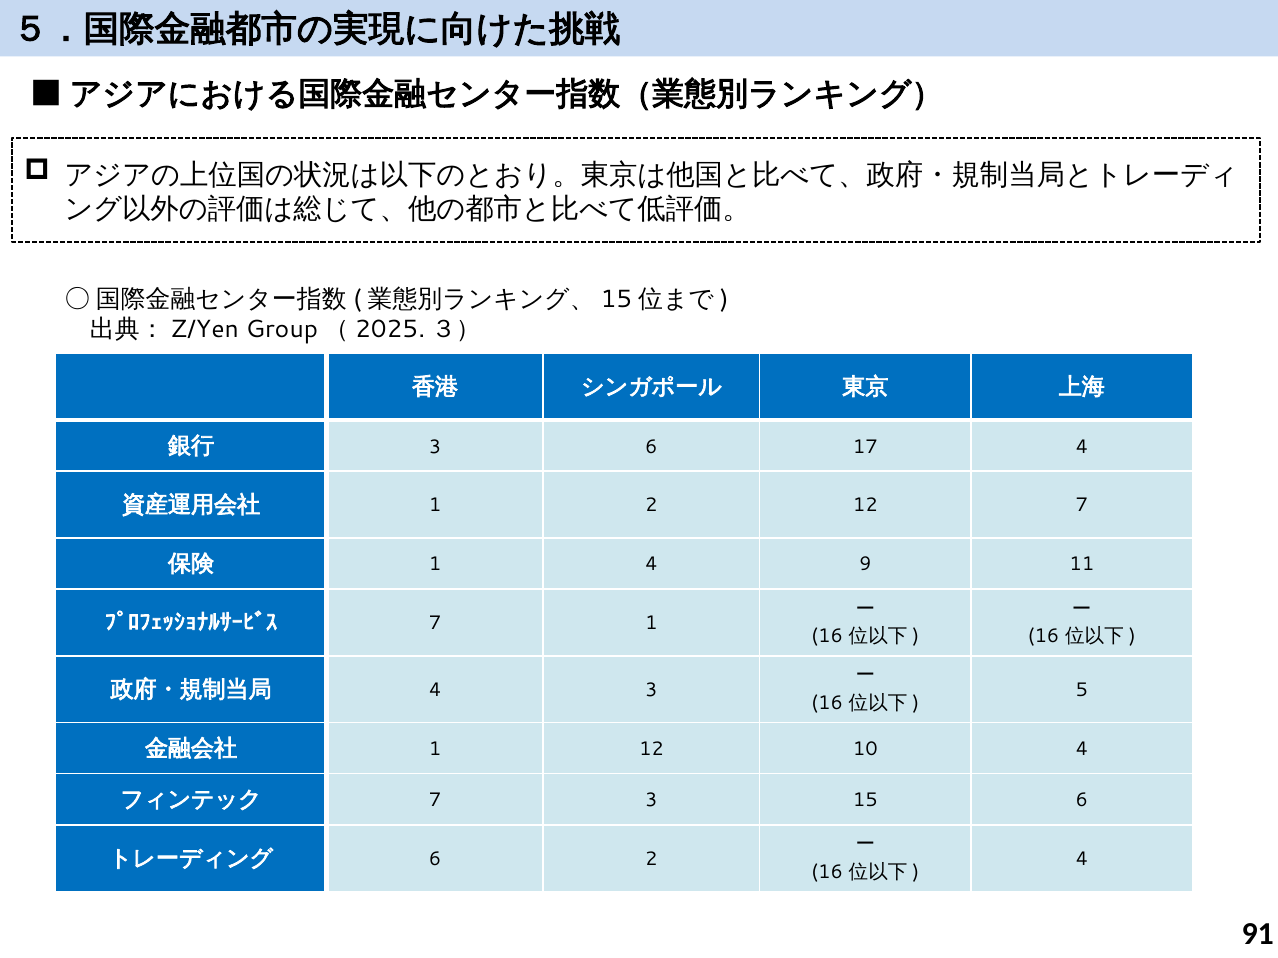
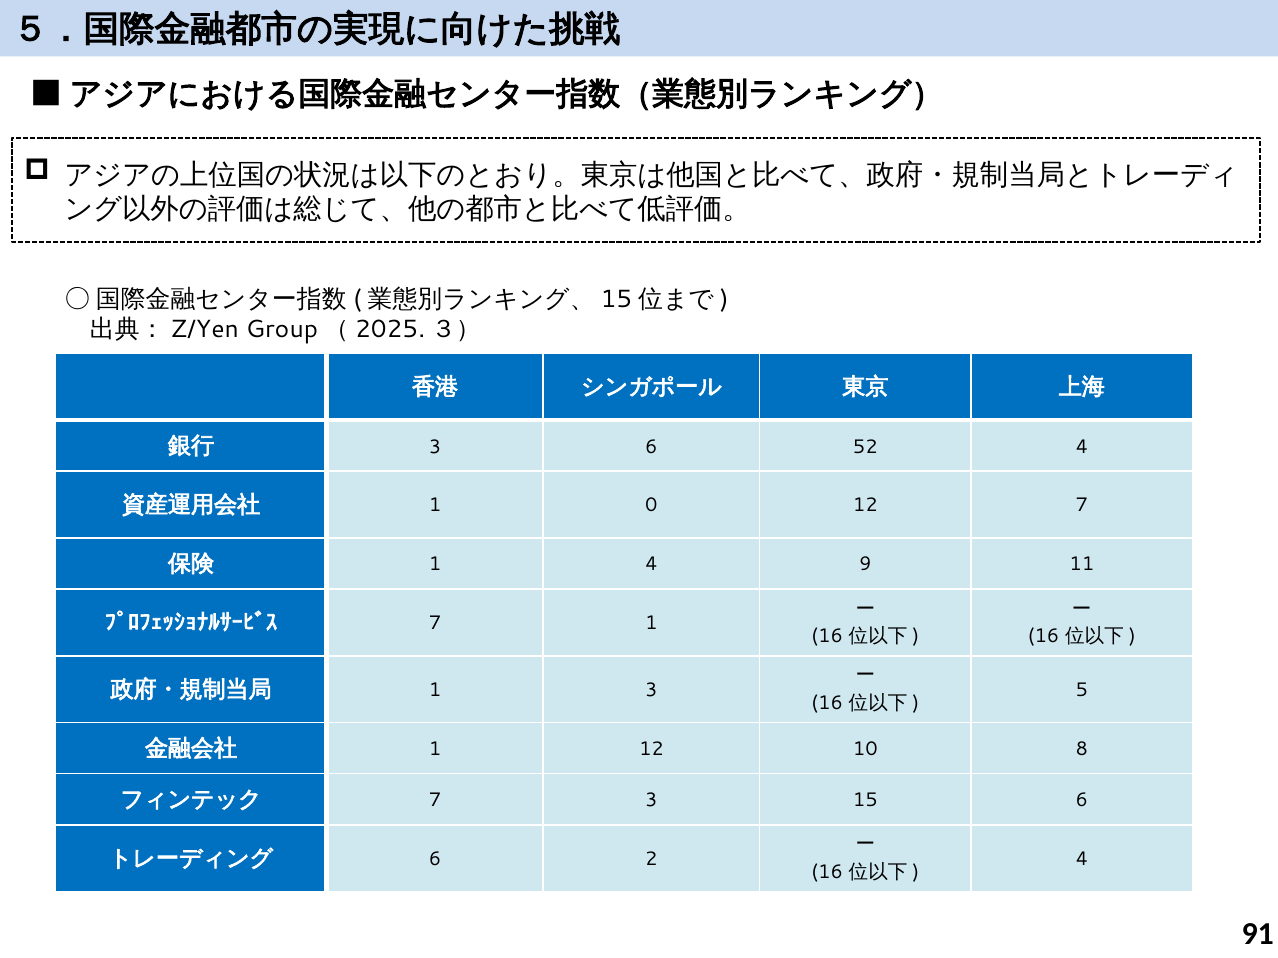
17: 17 -> 52 (865, 447)
1 2: 2 -> 0 (651, 506)
4: 4 -> 1 (435, 691)
10 4: 4 -> 8 (1082, 750)
